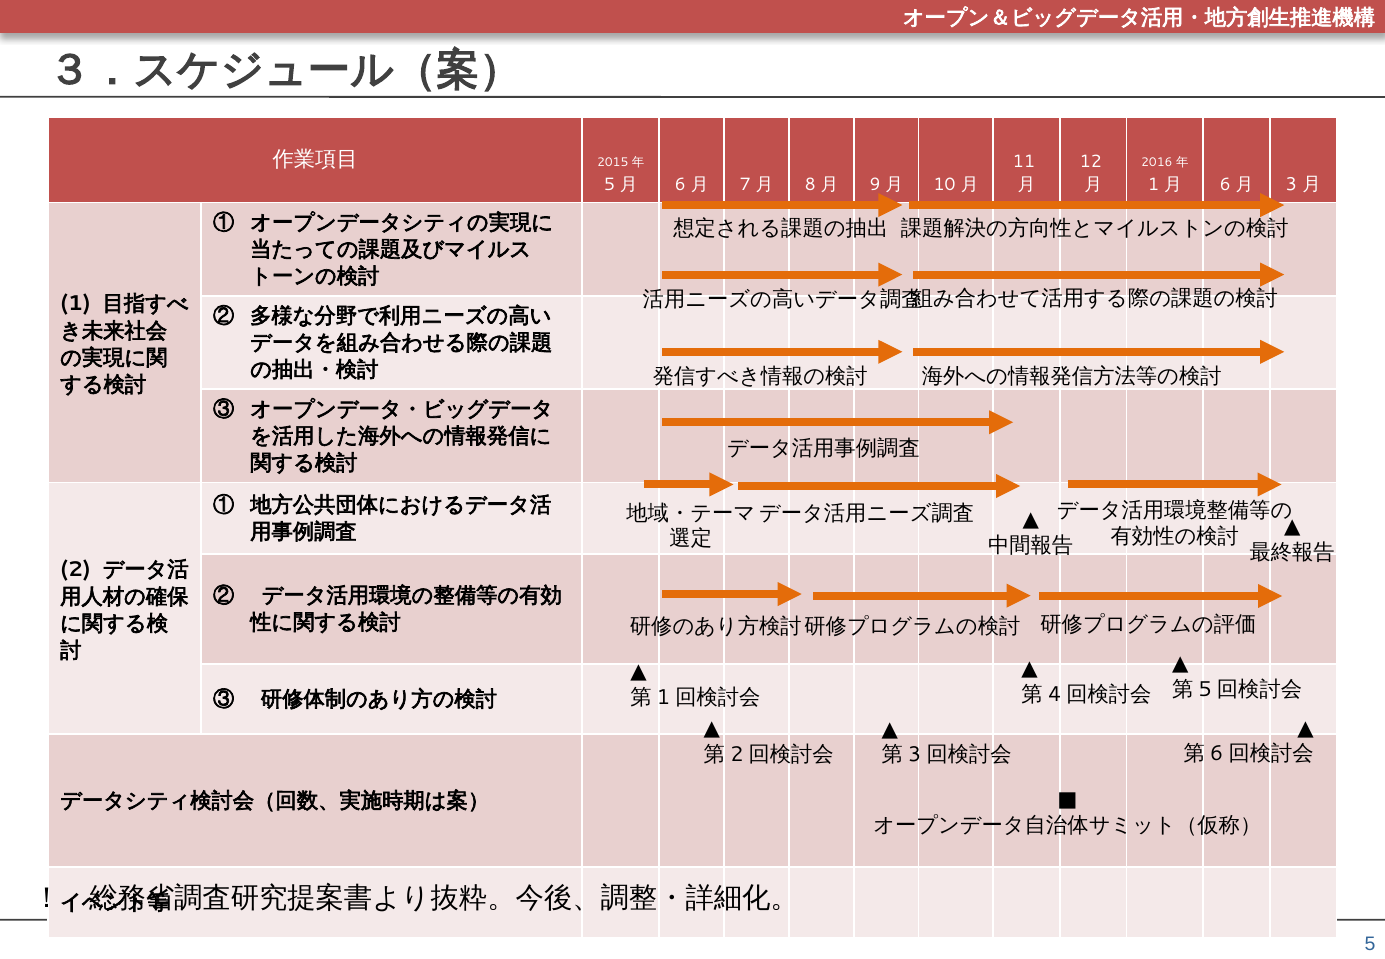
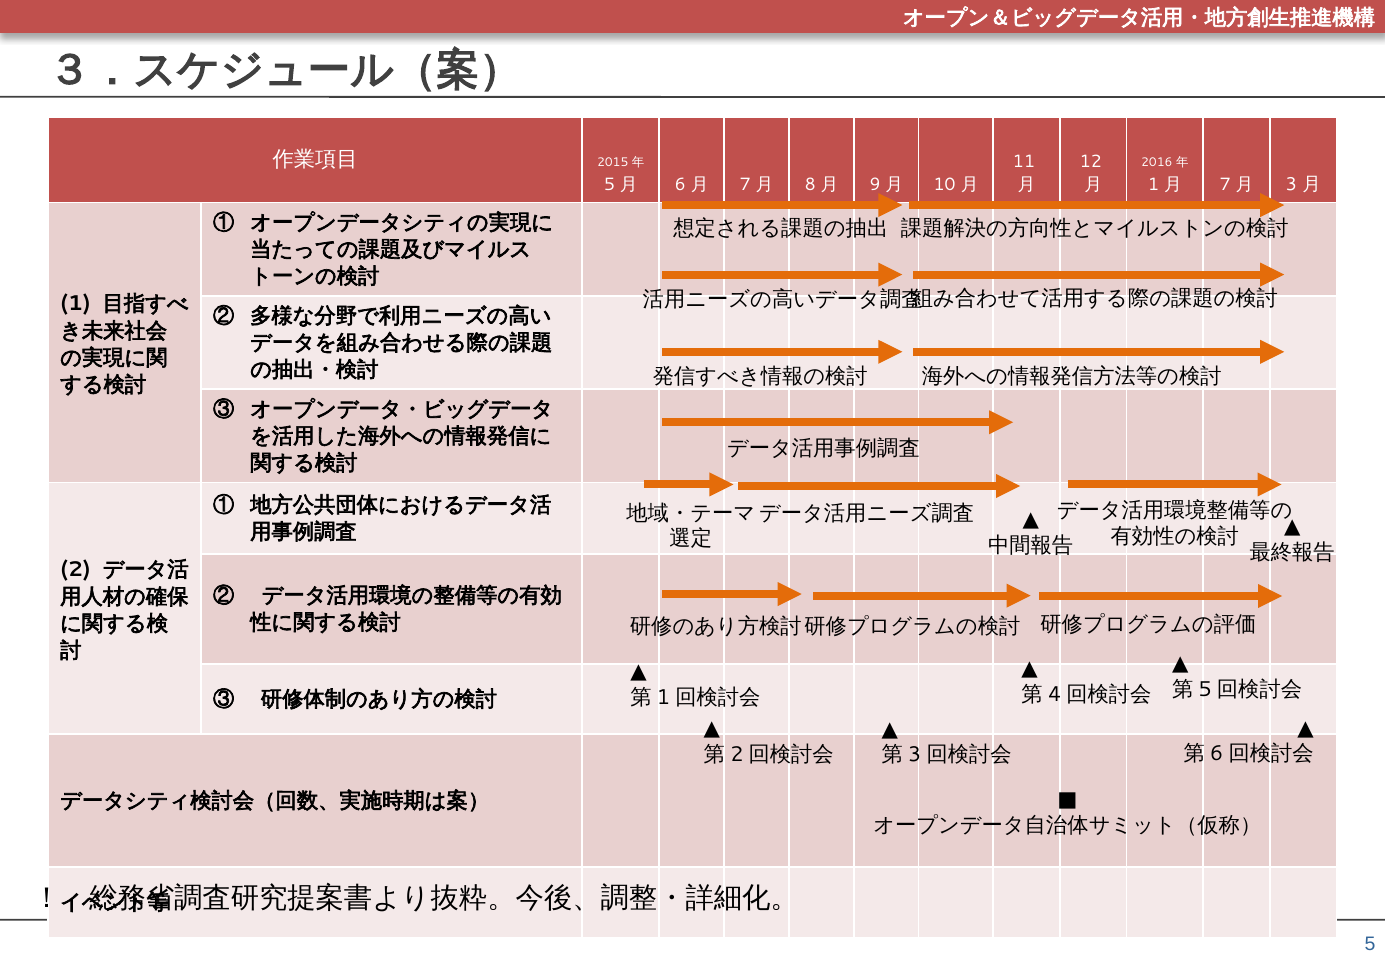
6: 6 -> 7 (1225, 184)
